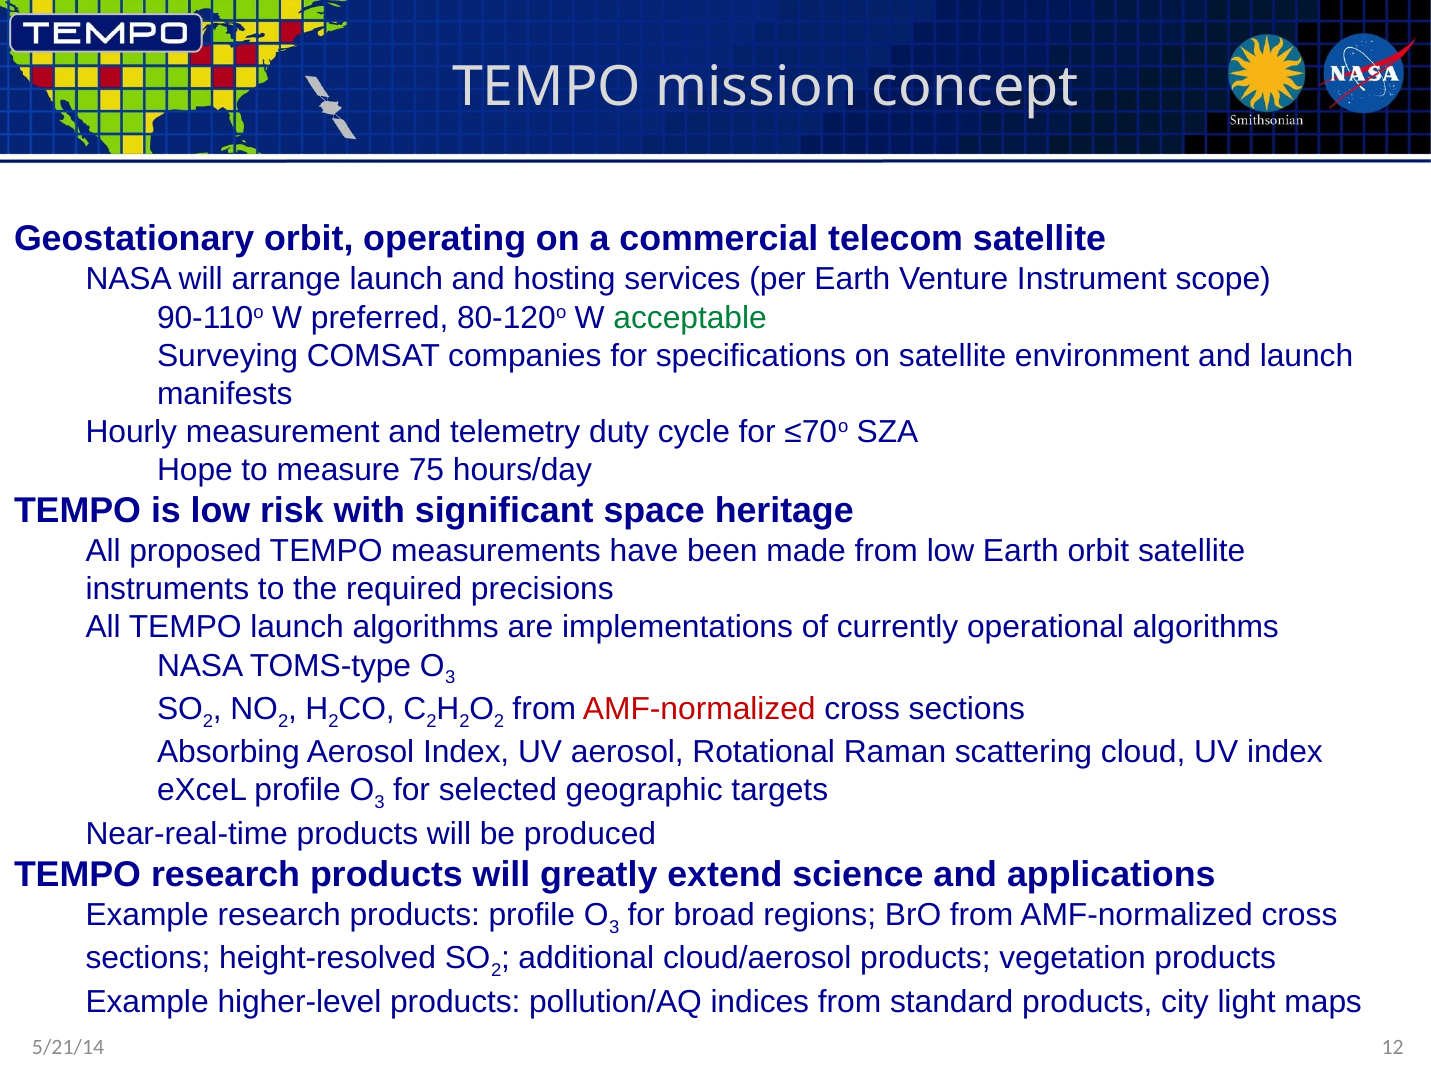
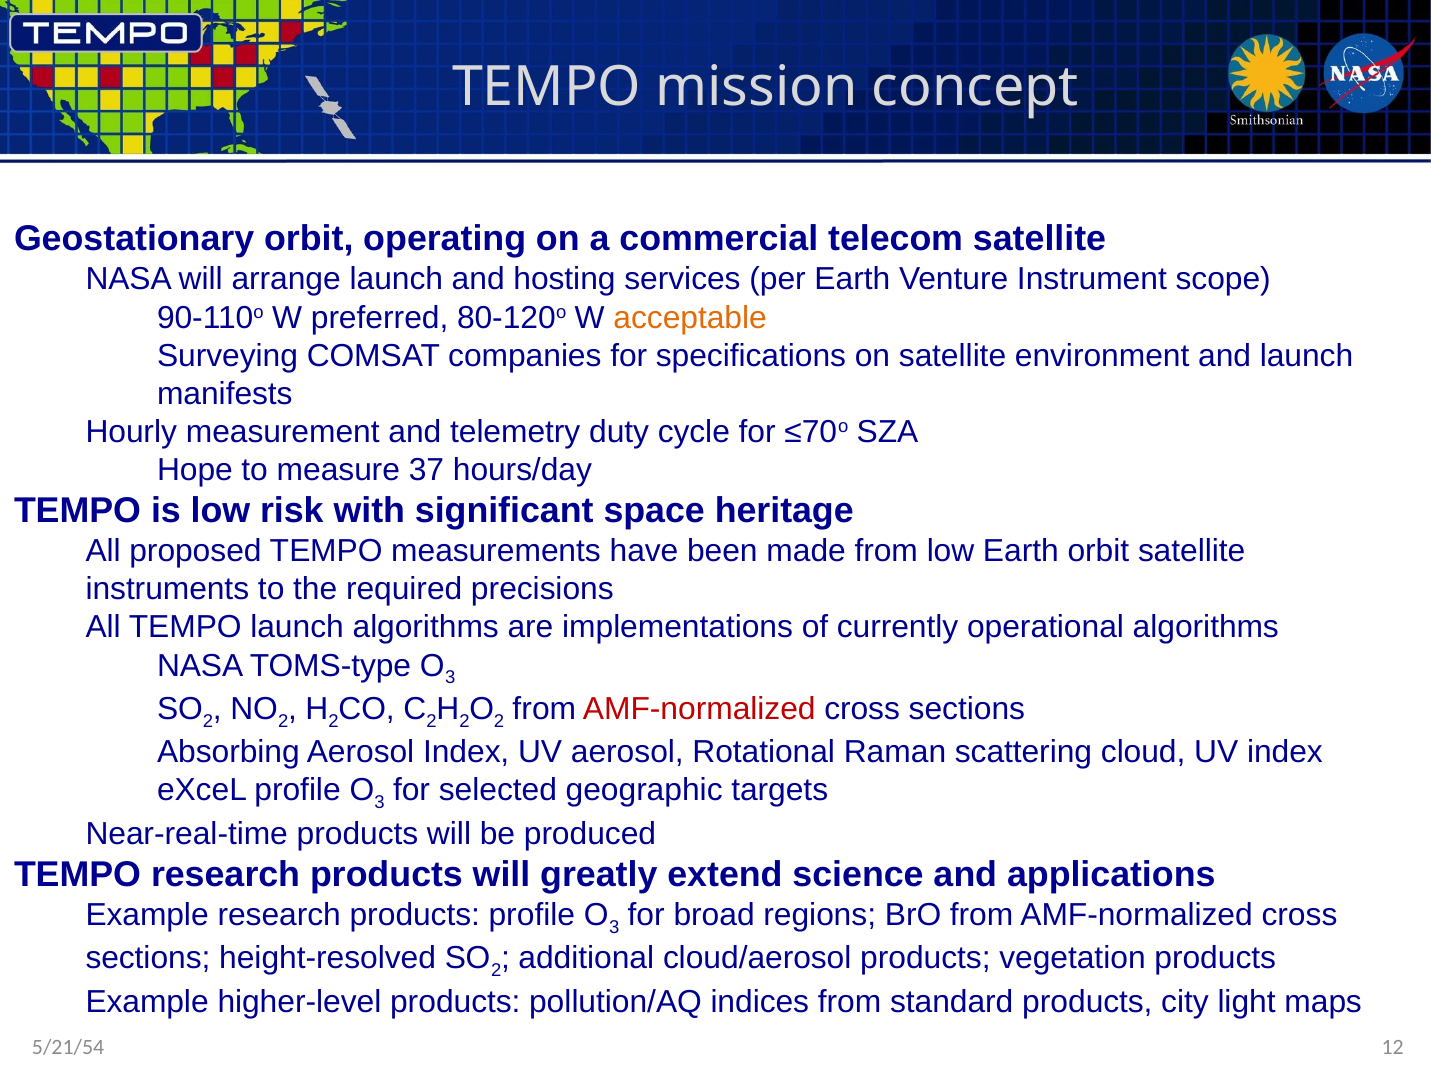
acceptable colour: green -> orange (690, 318)
75: 75 -> 37 (427, 470)
5/21/14: 5/21/14 -> 5/21/54 (68, 1048)
